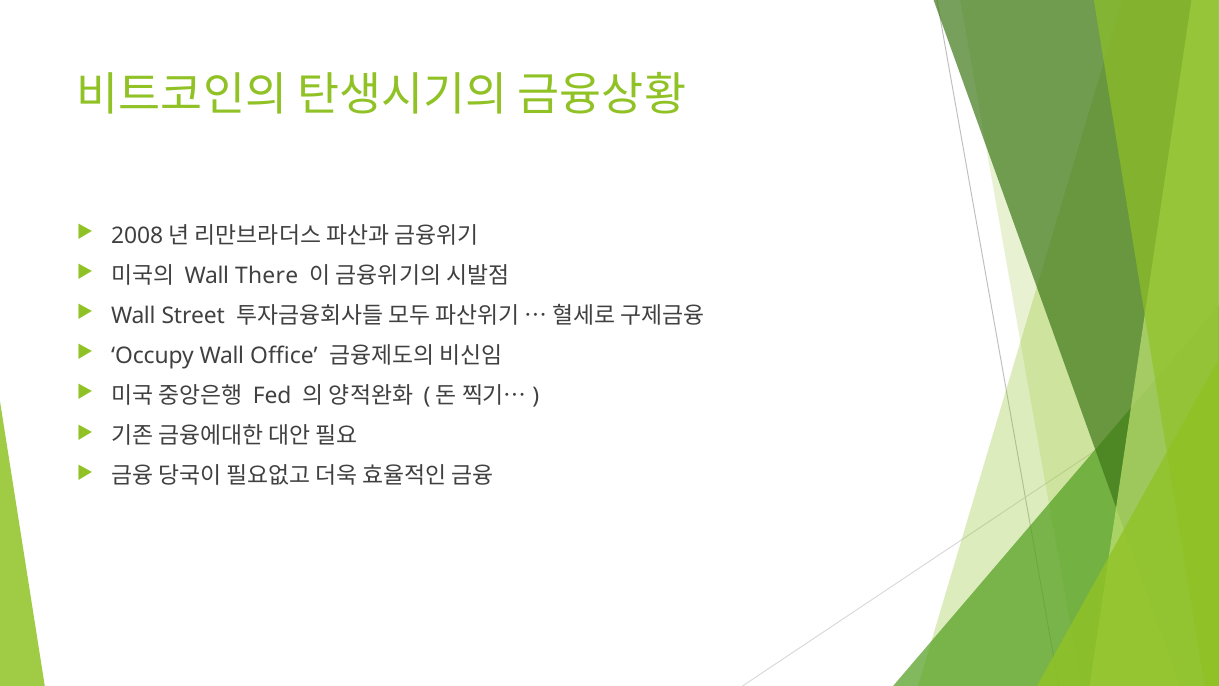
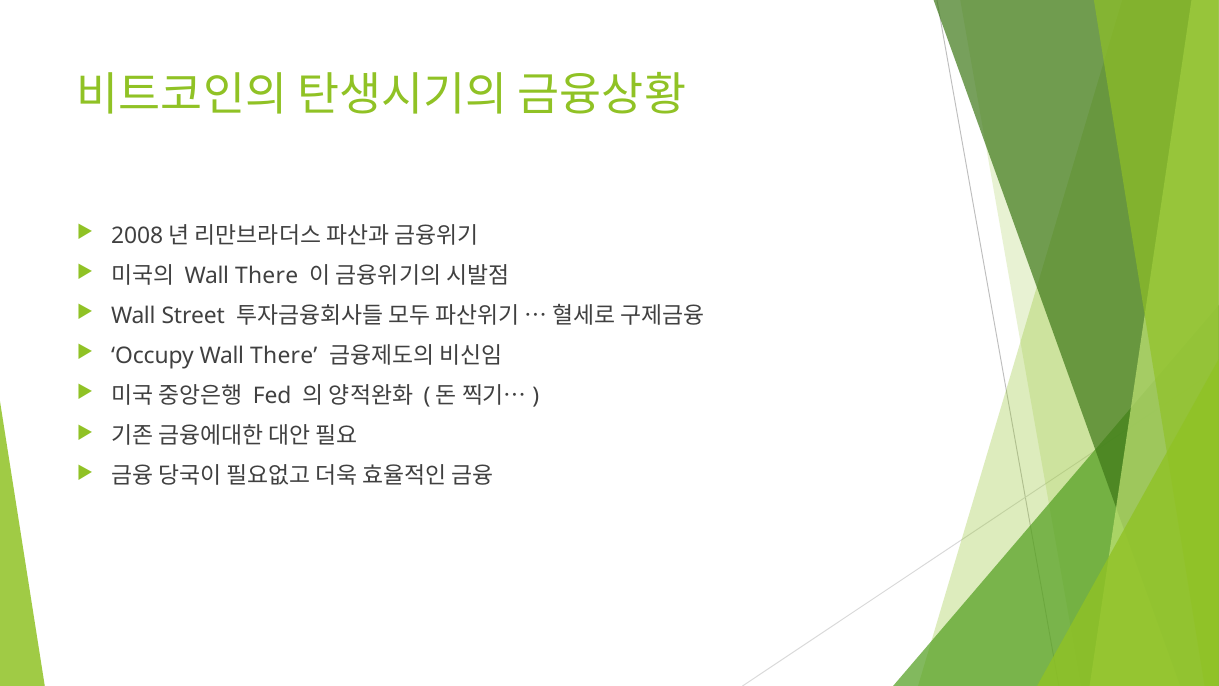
Occupy Wall Office: Office -> There (284, 356)
